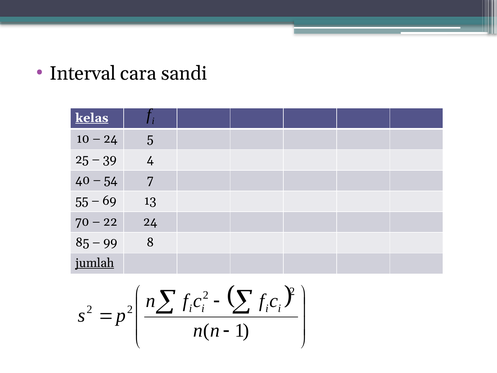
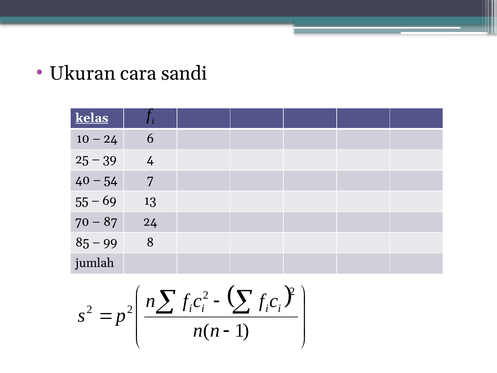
Interval: Interval -> Ukuran (83, 73)
5: 5 -> 6 (150, 139)
22: 22 -> 87 (110, 221)
jumlah underline: present -> none (95, 263)
